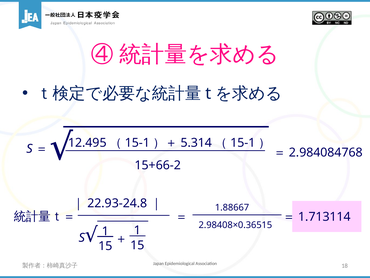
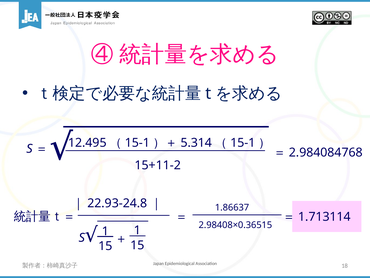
15+66-2: 15+66-2 -> 15+11-2 (158, 165)
1.88667: 1.88667 -> 1.86637 (232, 207)
